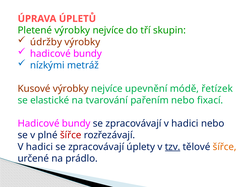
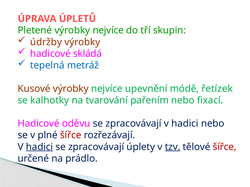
bundy: bundy -> skládá (88, 54)
nízkými: nízkými -> tepelná (47, 65)
elastické: elastické -> kalhotky (50, 101)
bundy: bundy -> oděvu (76, 124)
hadici underline: none -> present (40, 147)
šířce colour: orange -> red (225, 147)
